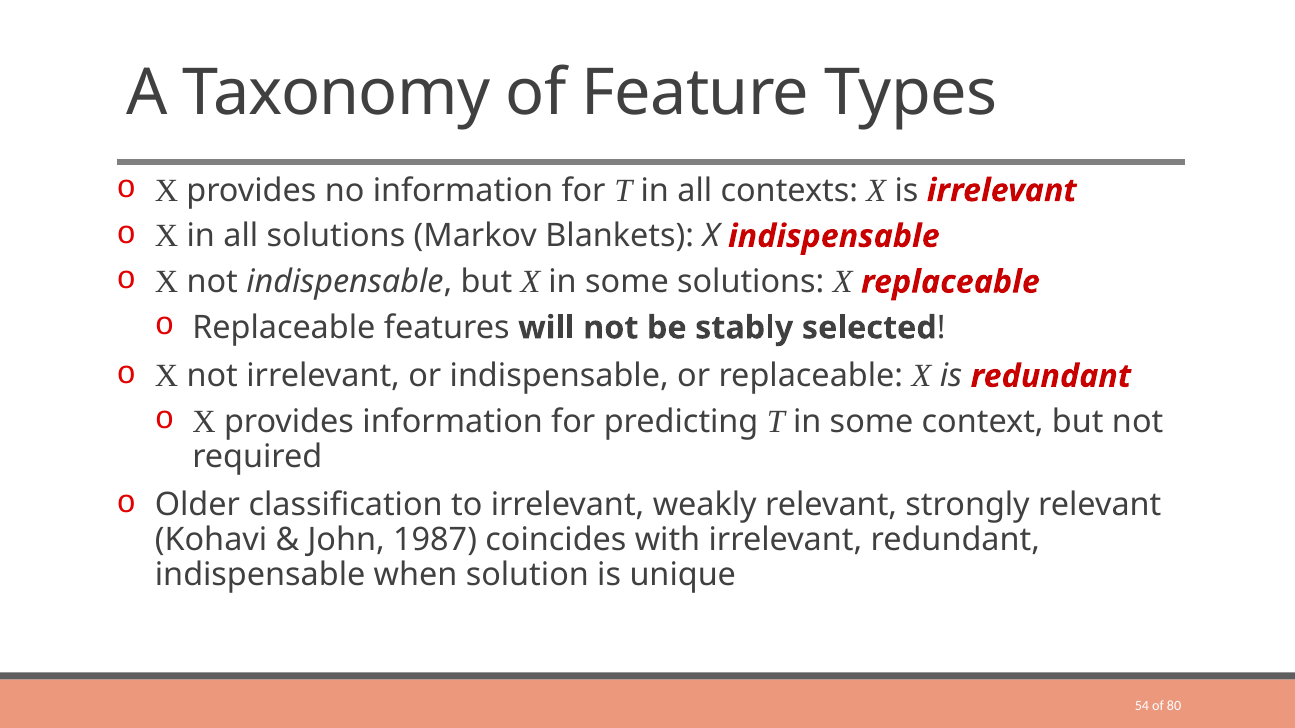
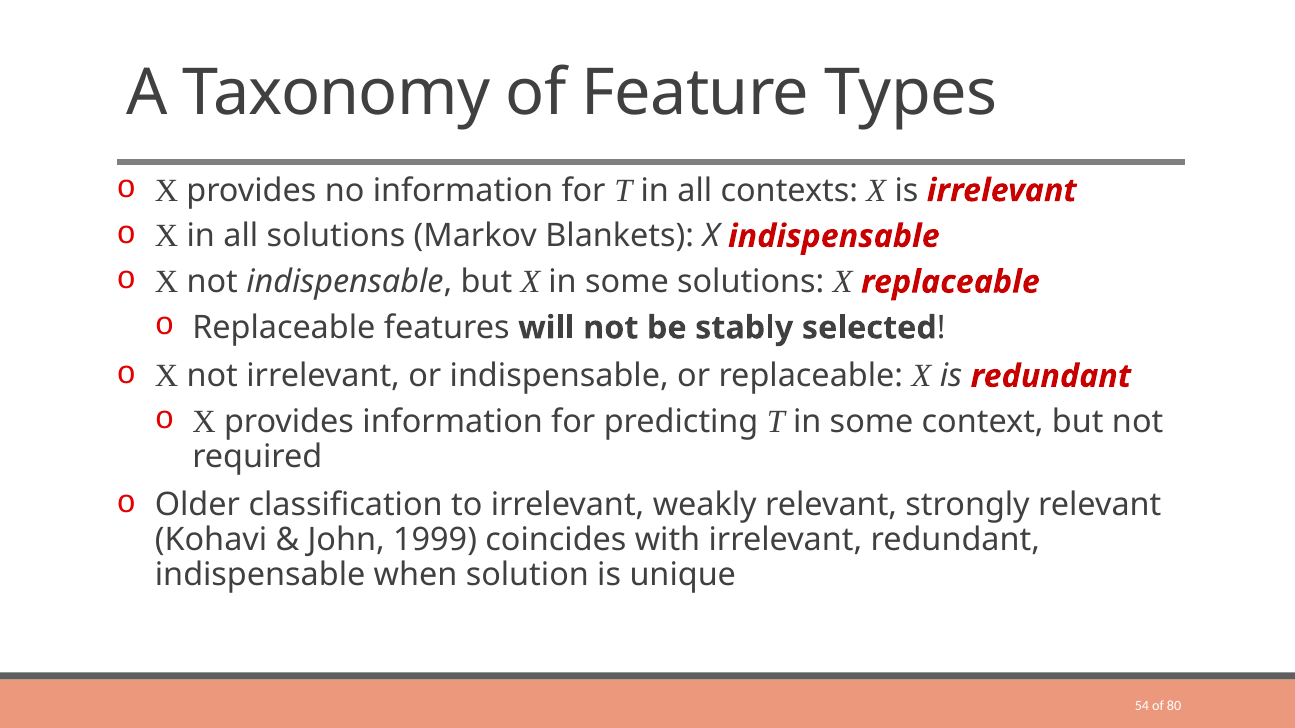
1987: 1987 -> 1999 (435, 541)
